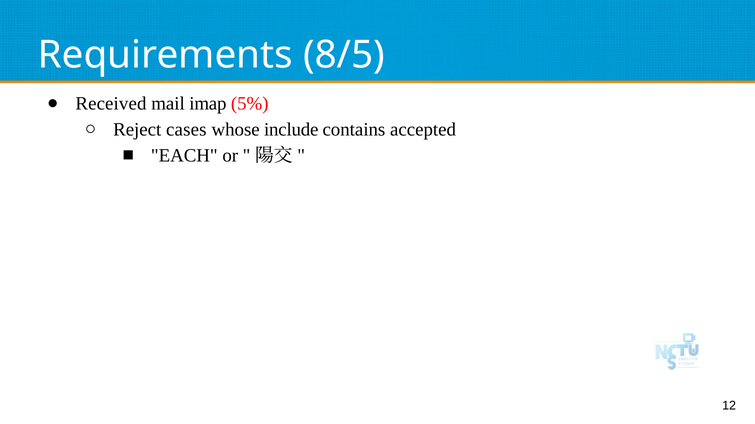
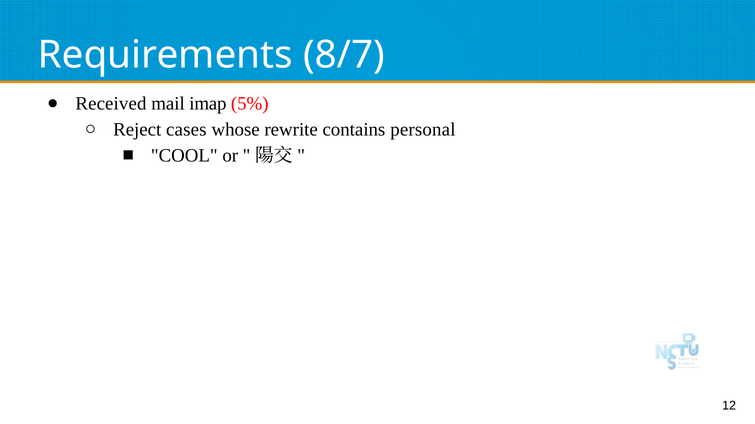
8/5: 8/5 -> 8/7 (344, 55)
include: include -> rewrite (291, 130)
accepted: accepted -> personal (423, 130)
EACH: EACH -> COOL (184, 156)
